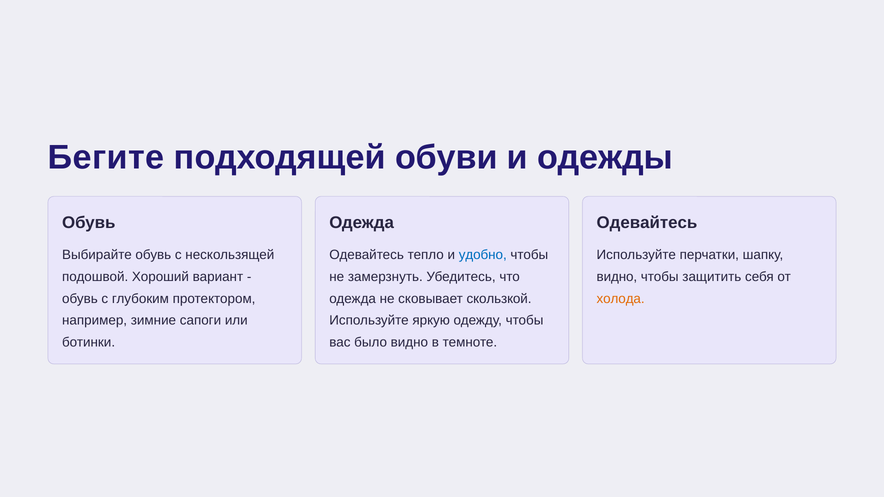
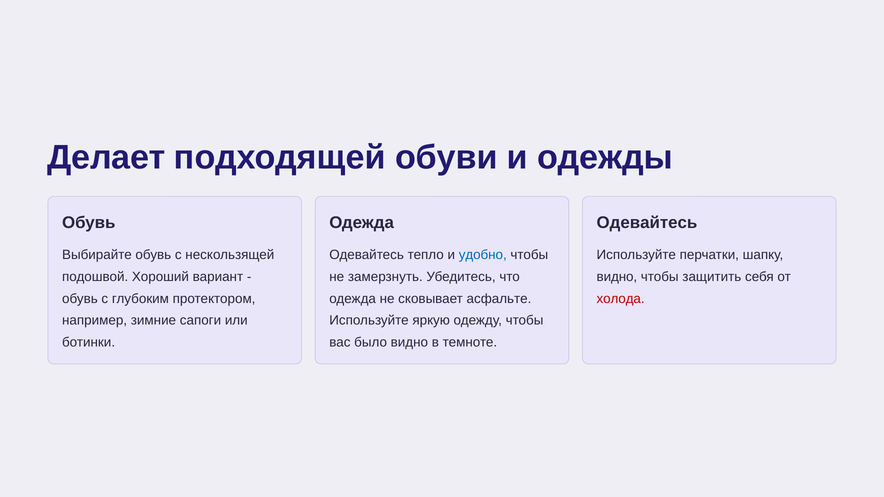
Бегите: Бегите -> Делает (106, 158)
скользкой: скользкой -> асфальте (499, 299)
холода colour: orange -> red (621, 299)
